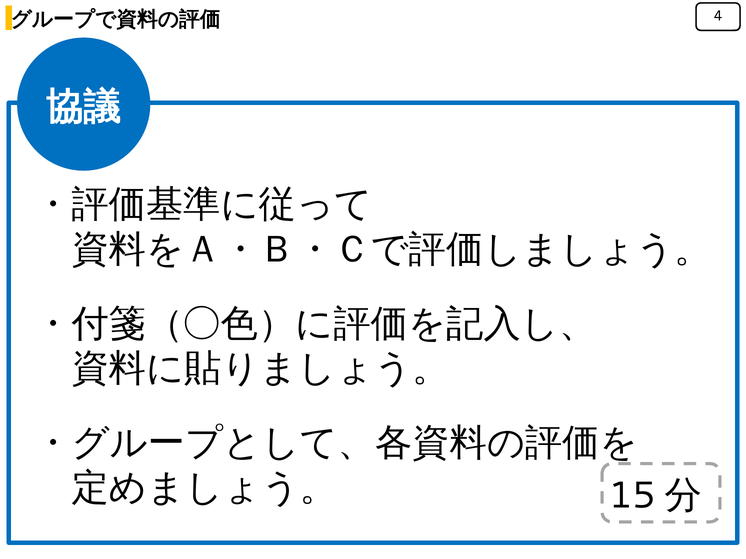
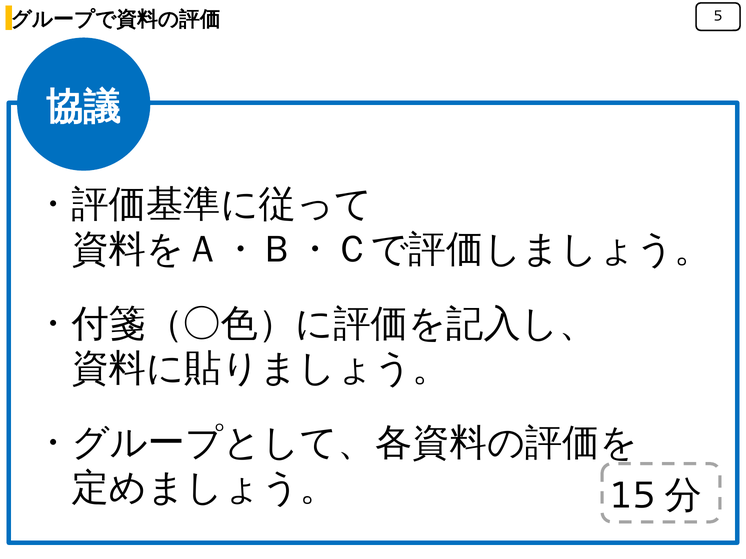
4: 4 -> 5 (718, 16)
